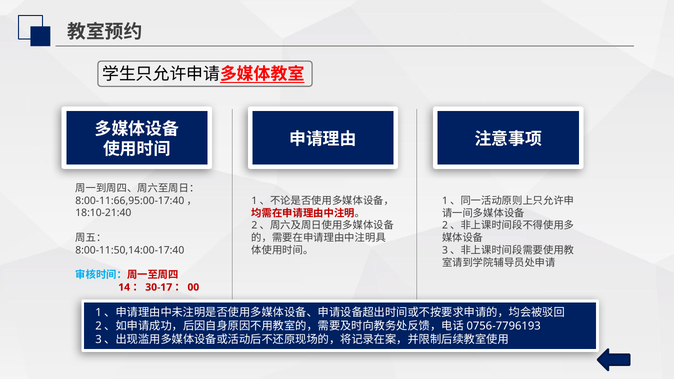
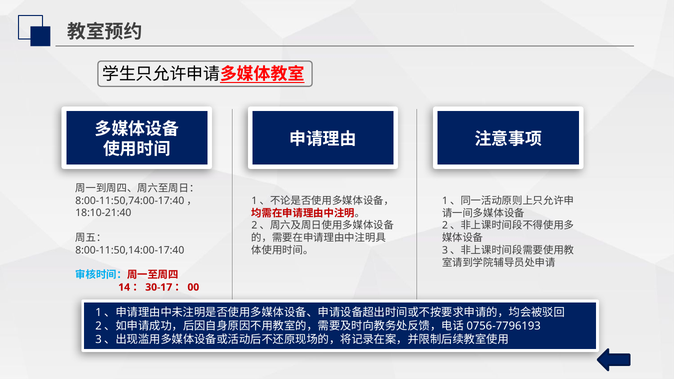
8:00-11:66,95:00-17:40: 8:00-11:66,95:00-17:40 -> 8:00-11:50,74:00-17:40 (130, 201)
